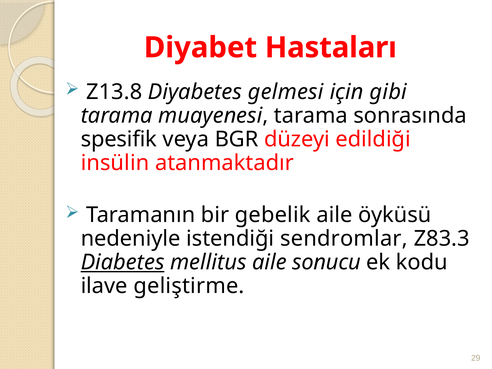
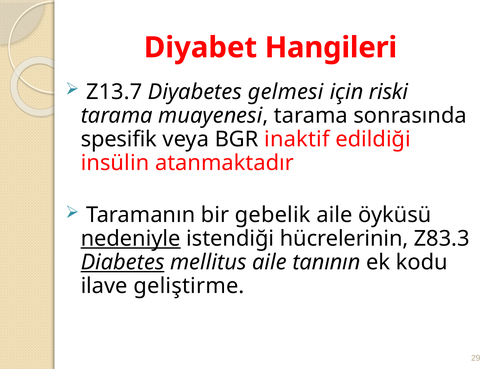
Hastaları: Hastaları -> Hangileri (331, 48)
Z13.8: Z13.8 -> Z13.7 (114, 92)
gibi: gibi -> riski (389, 92)
düzeyi: düzeyi -> inaktif (297, 139)
nedeniyle underline: none -> present (131, 239)
sendromlar: sendromlar -> hücrelerinin (344, 239)
sonucu: sonucu -> tanının (326, 262)
